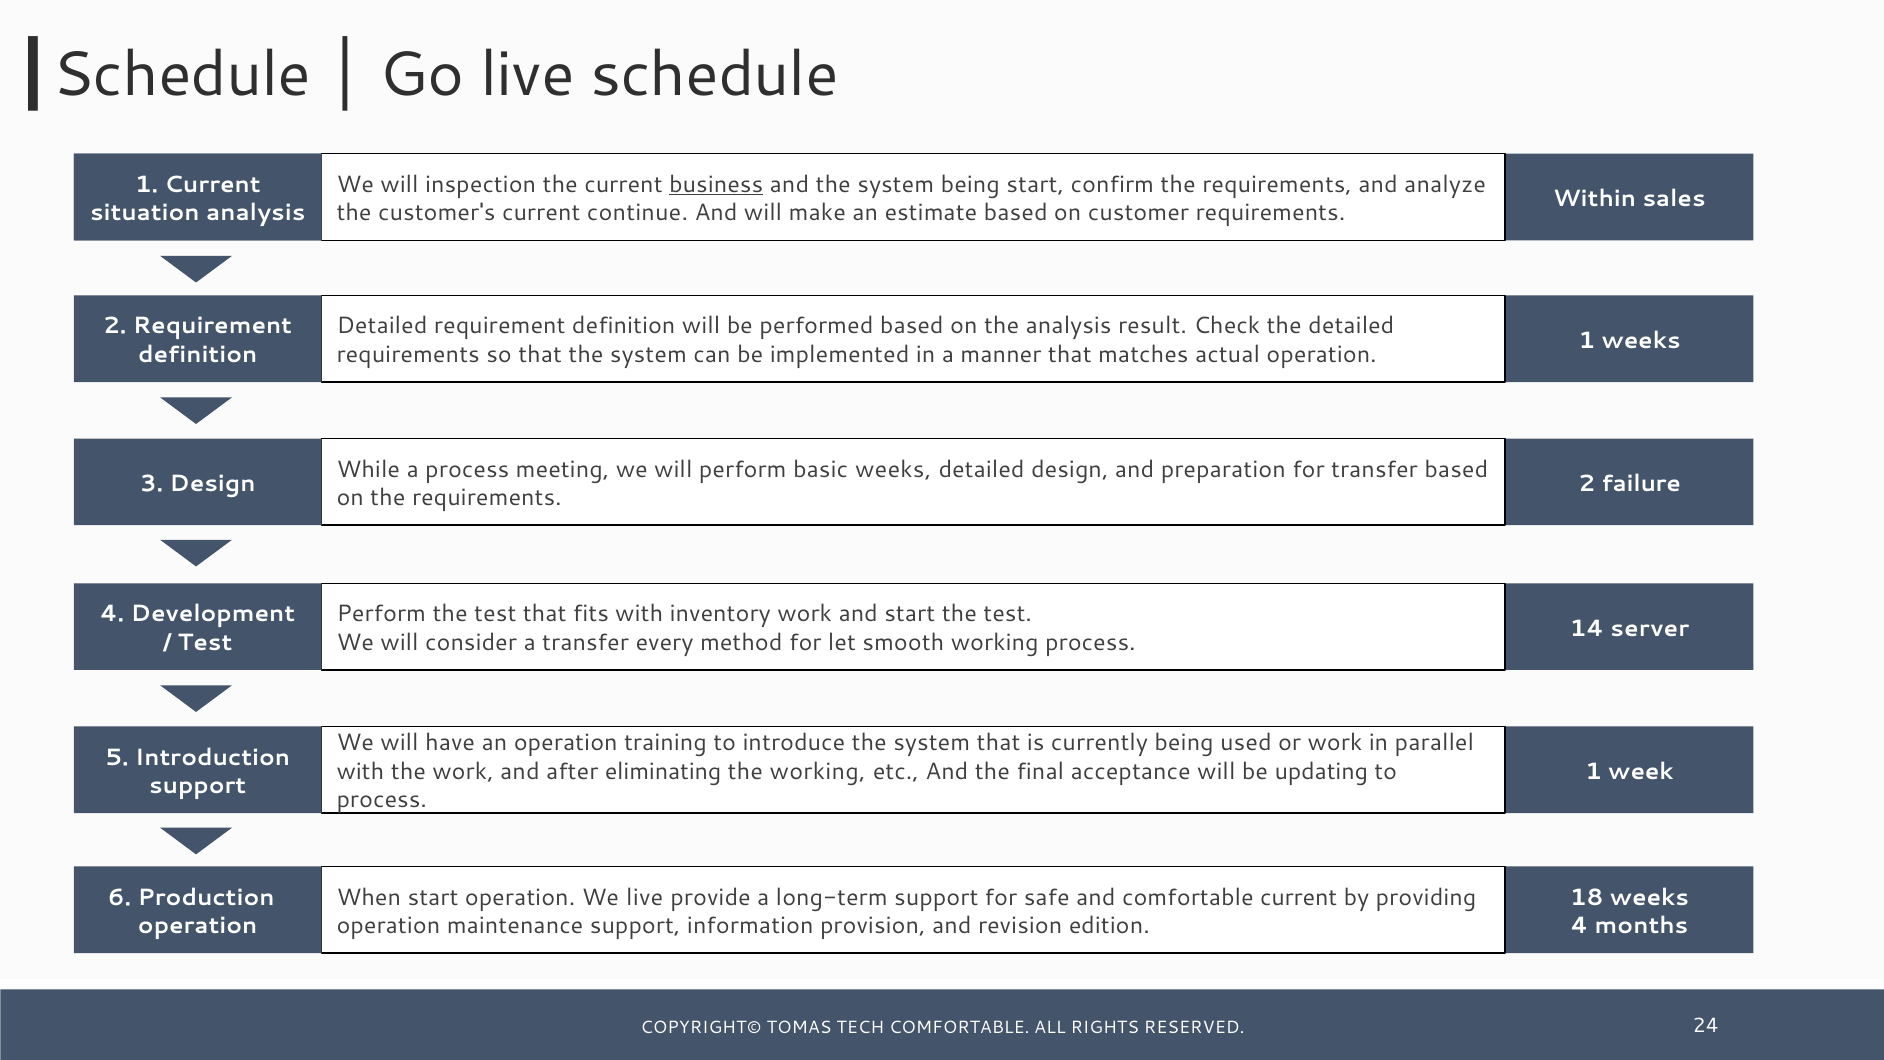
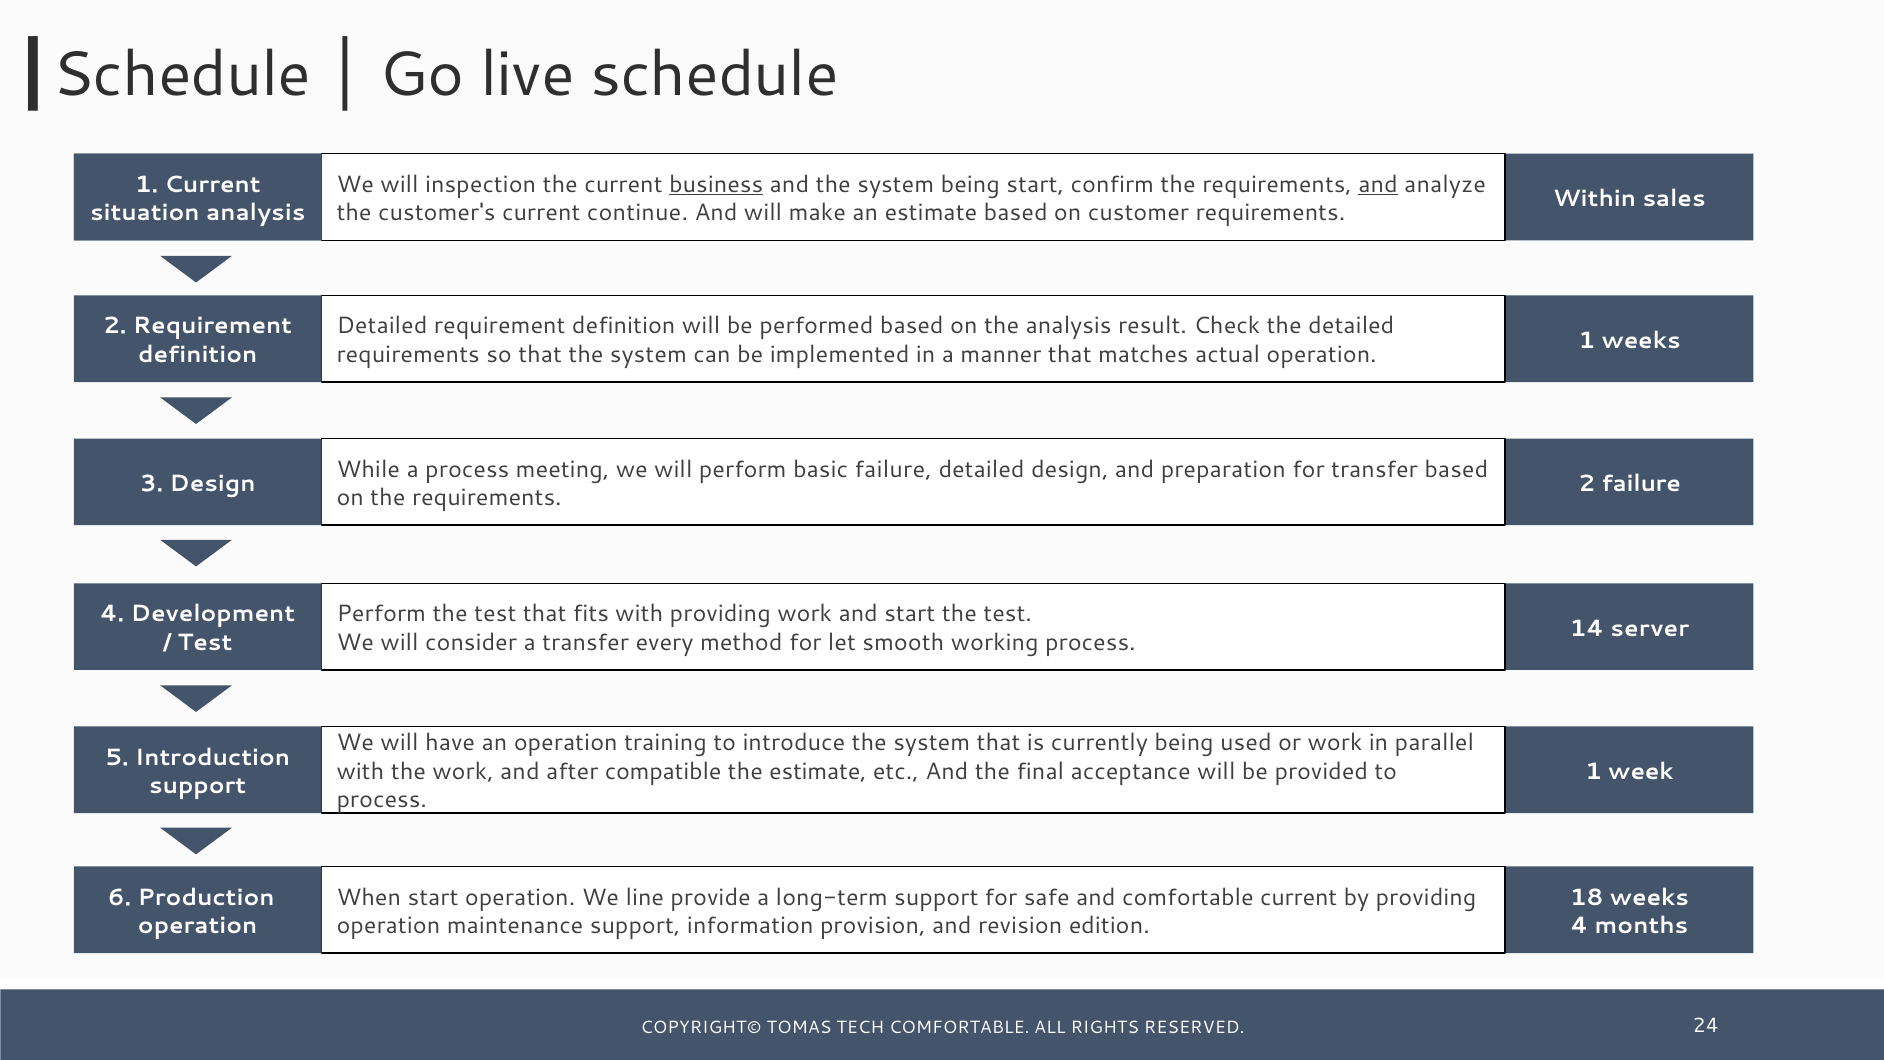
and underline: none -> present (1378, 184)
basic weeks: weeks -> failure (893, 469)
with inventory: inventory -> providing (720, 614)
eliminating: eliminating -> compatible (663, 771)
the working: working -> estimate (818, 771)
updating: updating -> provided (1321, 771)
We live: live -> line (645, 897)
